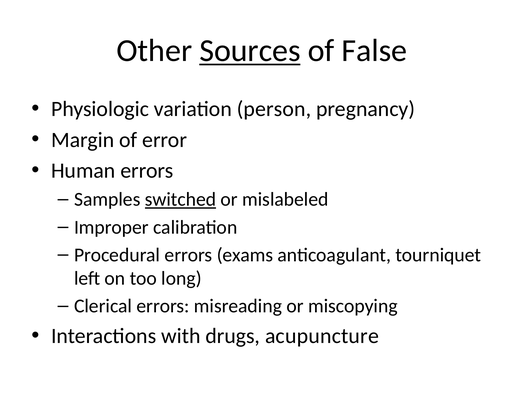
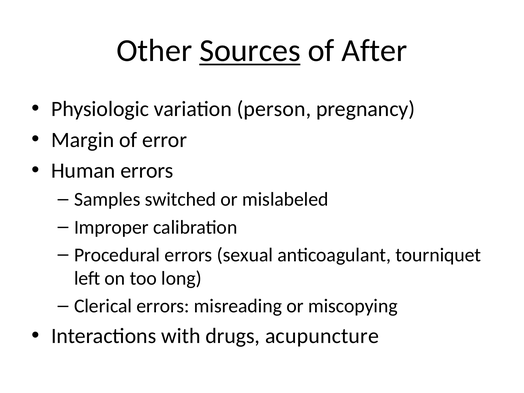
False: False -> After (374, 51)
switched underline: present -> none (180, 200)
exams: exams -> sexual (245, 255)
